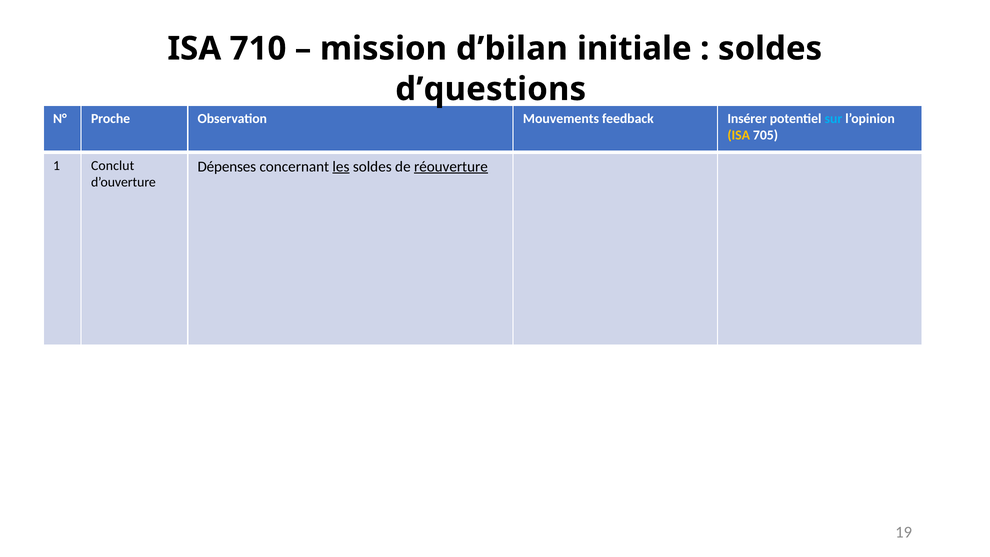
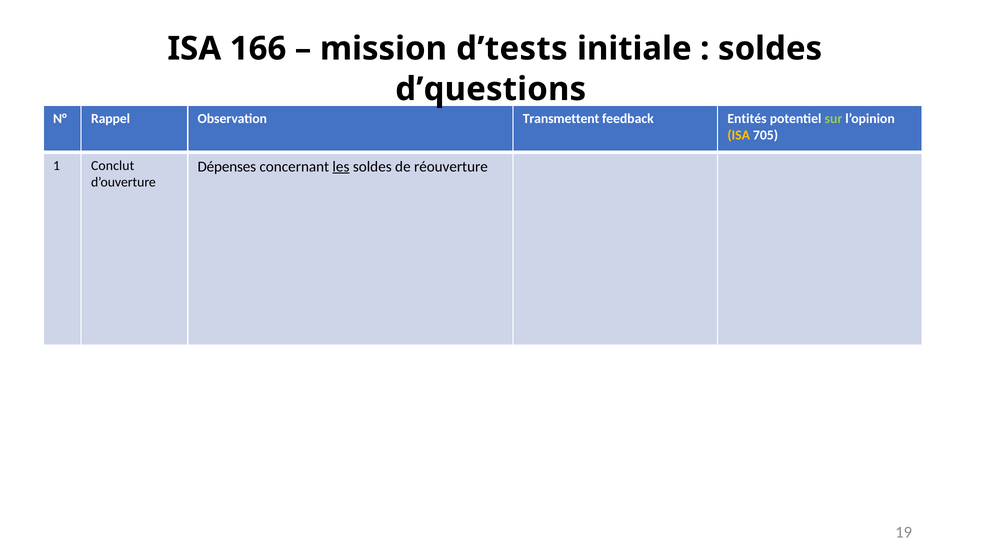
710: 710 -> 166 (258, 49)
d’bilan: d’bilan -> d’tests (512, 49)
Proche: Proche -> Rappel (111, 119)
Mouvements: Mouvements -> Transmettent (561, 119)
Insérer: Insérer -> Entités (747, 119)
sur colour: light blue -> light green (833, 119)
réouverture underline: present -> none (451, 167)
